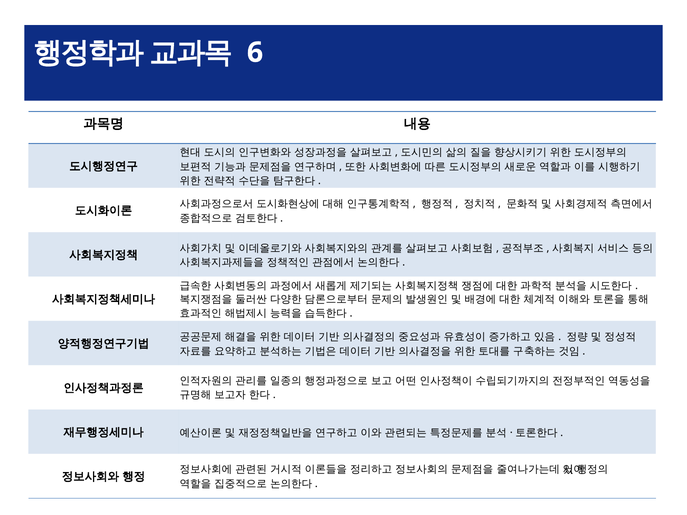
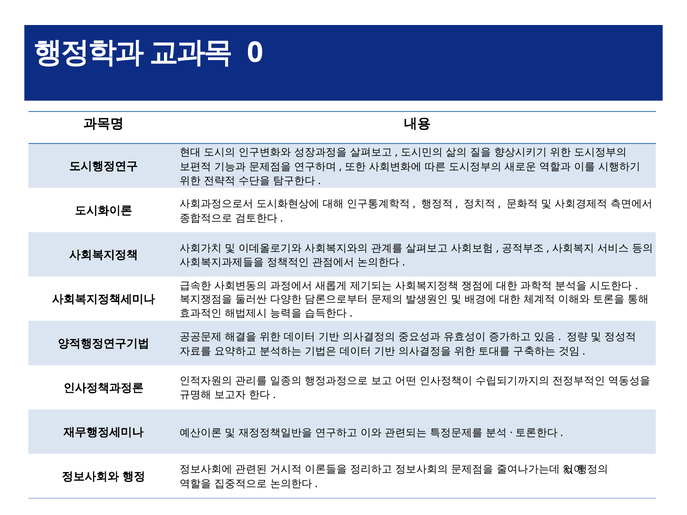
6: 6 -> 0 (255, 52)
